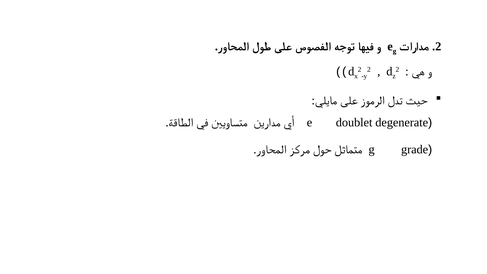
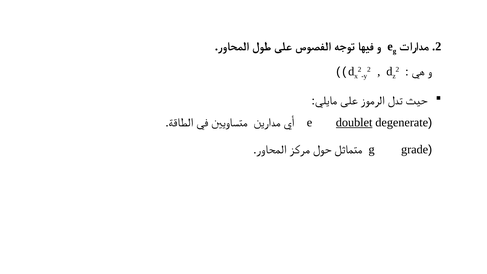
doublet underline: none -> present (354, 122)
